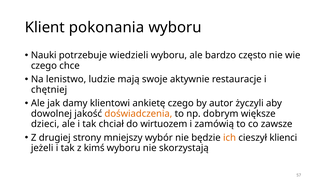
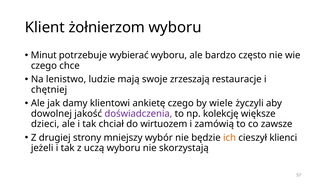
pokonania: pokonania -> żołnierzom (107, 27)
Nauki: Nauki -> Minut (44, 55)
wiedzieli: wiedzieli -> wybierać (129, 55)
aktywnie: aktywnie -> zrzeszają (190, 79)
autor: autor -> wiele (221, 103)
doświadczenia colour: orange -> purple (138, 113)
dobrym: dobrym -> kolekcję (221, 113)
kimś: kimś -> uczą (94, 147)
